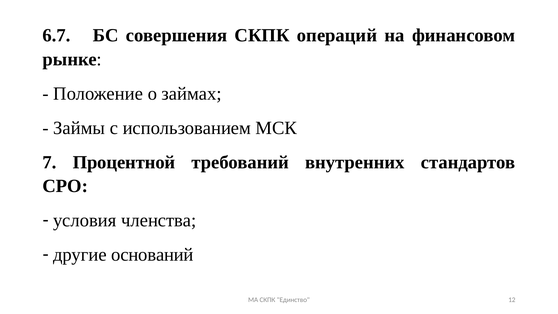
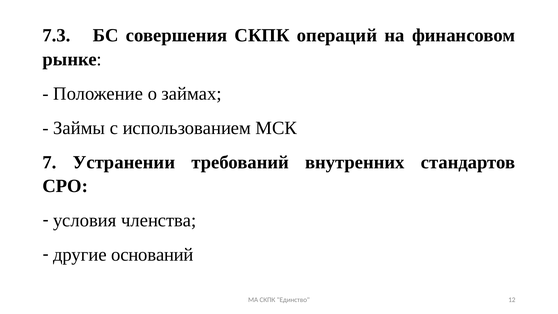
6.7: 6.7 -> 7.3 (56, 35)
Процентной: Процентной -> Устранении (124, 162)
